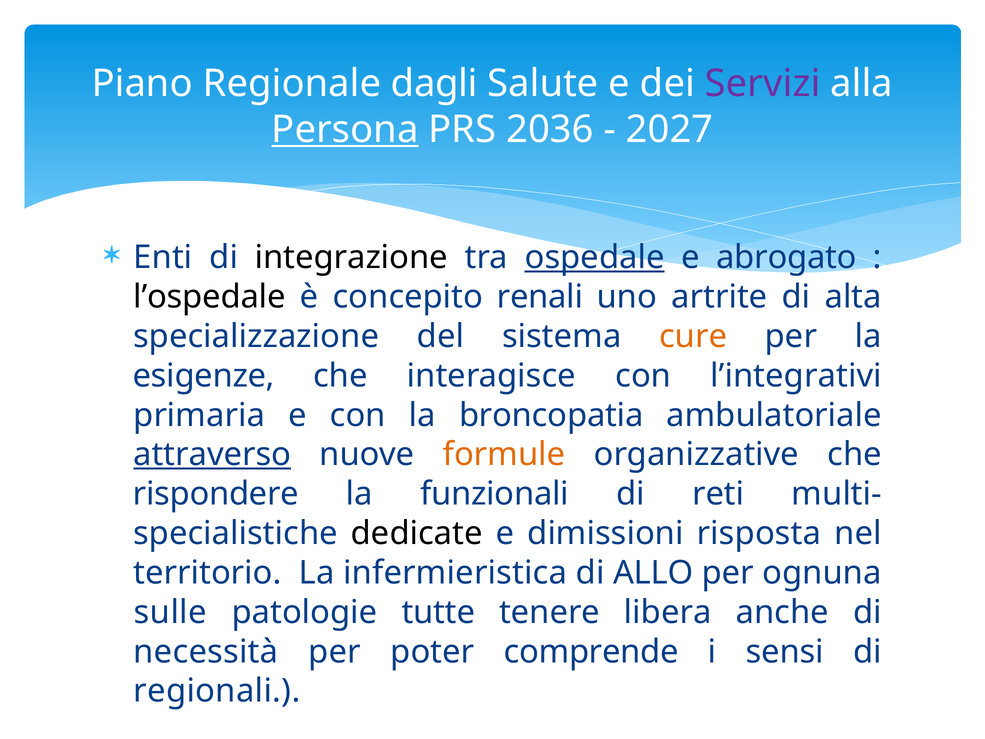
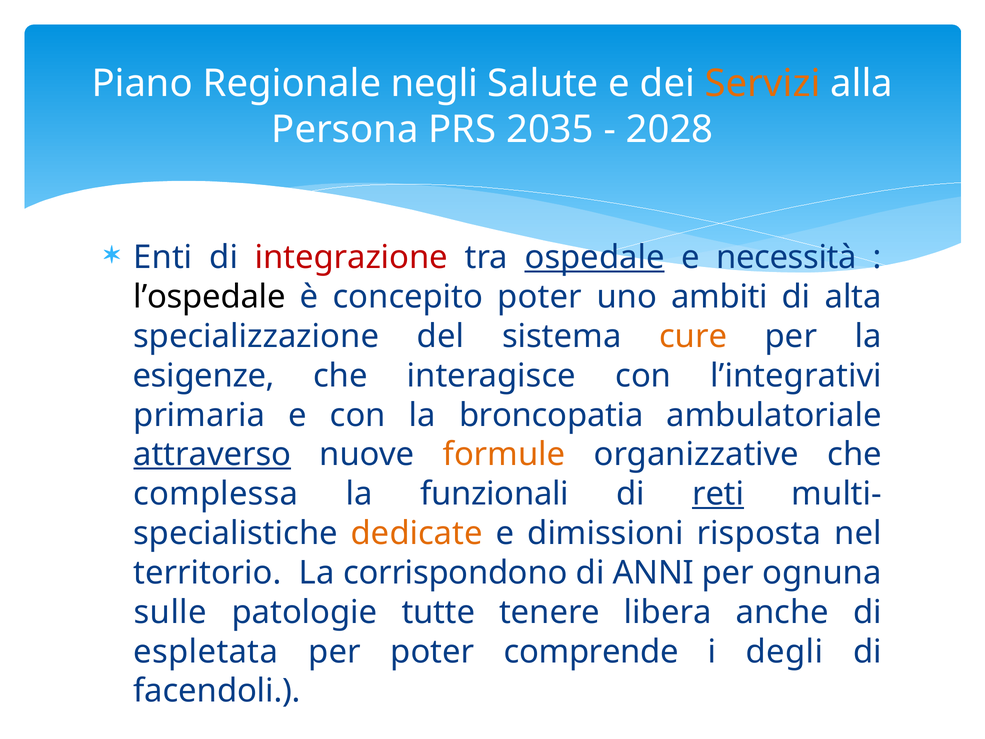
dagli: dagli -> negli (434, 84)
Servizi colour: purple -> orange (763, 84)
Persona underline: present -> none (345, 129)
2036: 2036 -> 2035 (550, 129)
2027: 2027 -> 2028 (670, 129)
integrazione colour: black -> red (351, 257)
abrogato: abrogato -> necessità (786, 257)
concepito renali: renali -> poter (540, 297)
artrite: artrite -> ambiti (719, 297)
rispondere: rispondere -> complessa (216, 494)
reti underline: none -> present (718, 494)
dedicate colour: black -> orange (417, 533)
infermieristica: infermieristica -> corrispondono (455, 573)
ALLO: ALLO -> ANNI (653, 573)
necessità: necessità -> espletata (206, 651)
sensi: sensi -> degli (784, 651)
regionali: regionali -> facendoli (217, 691)
